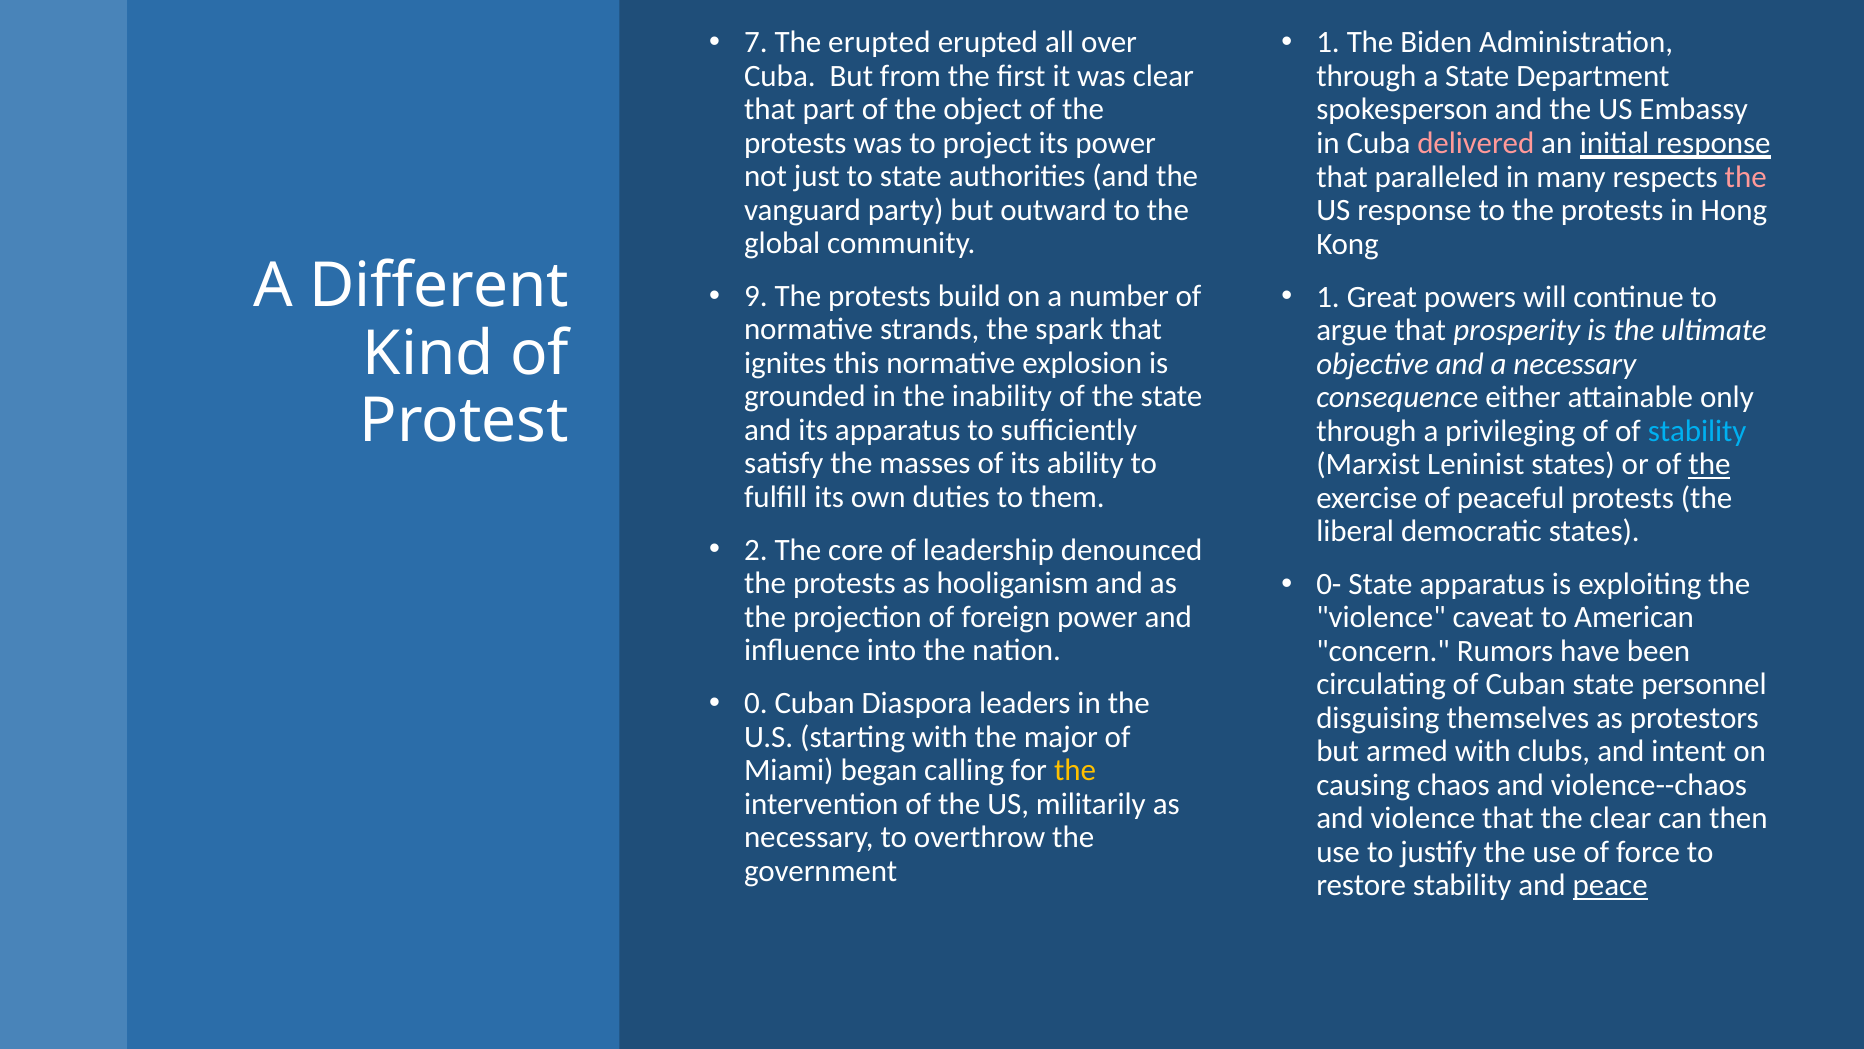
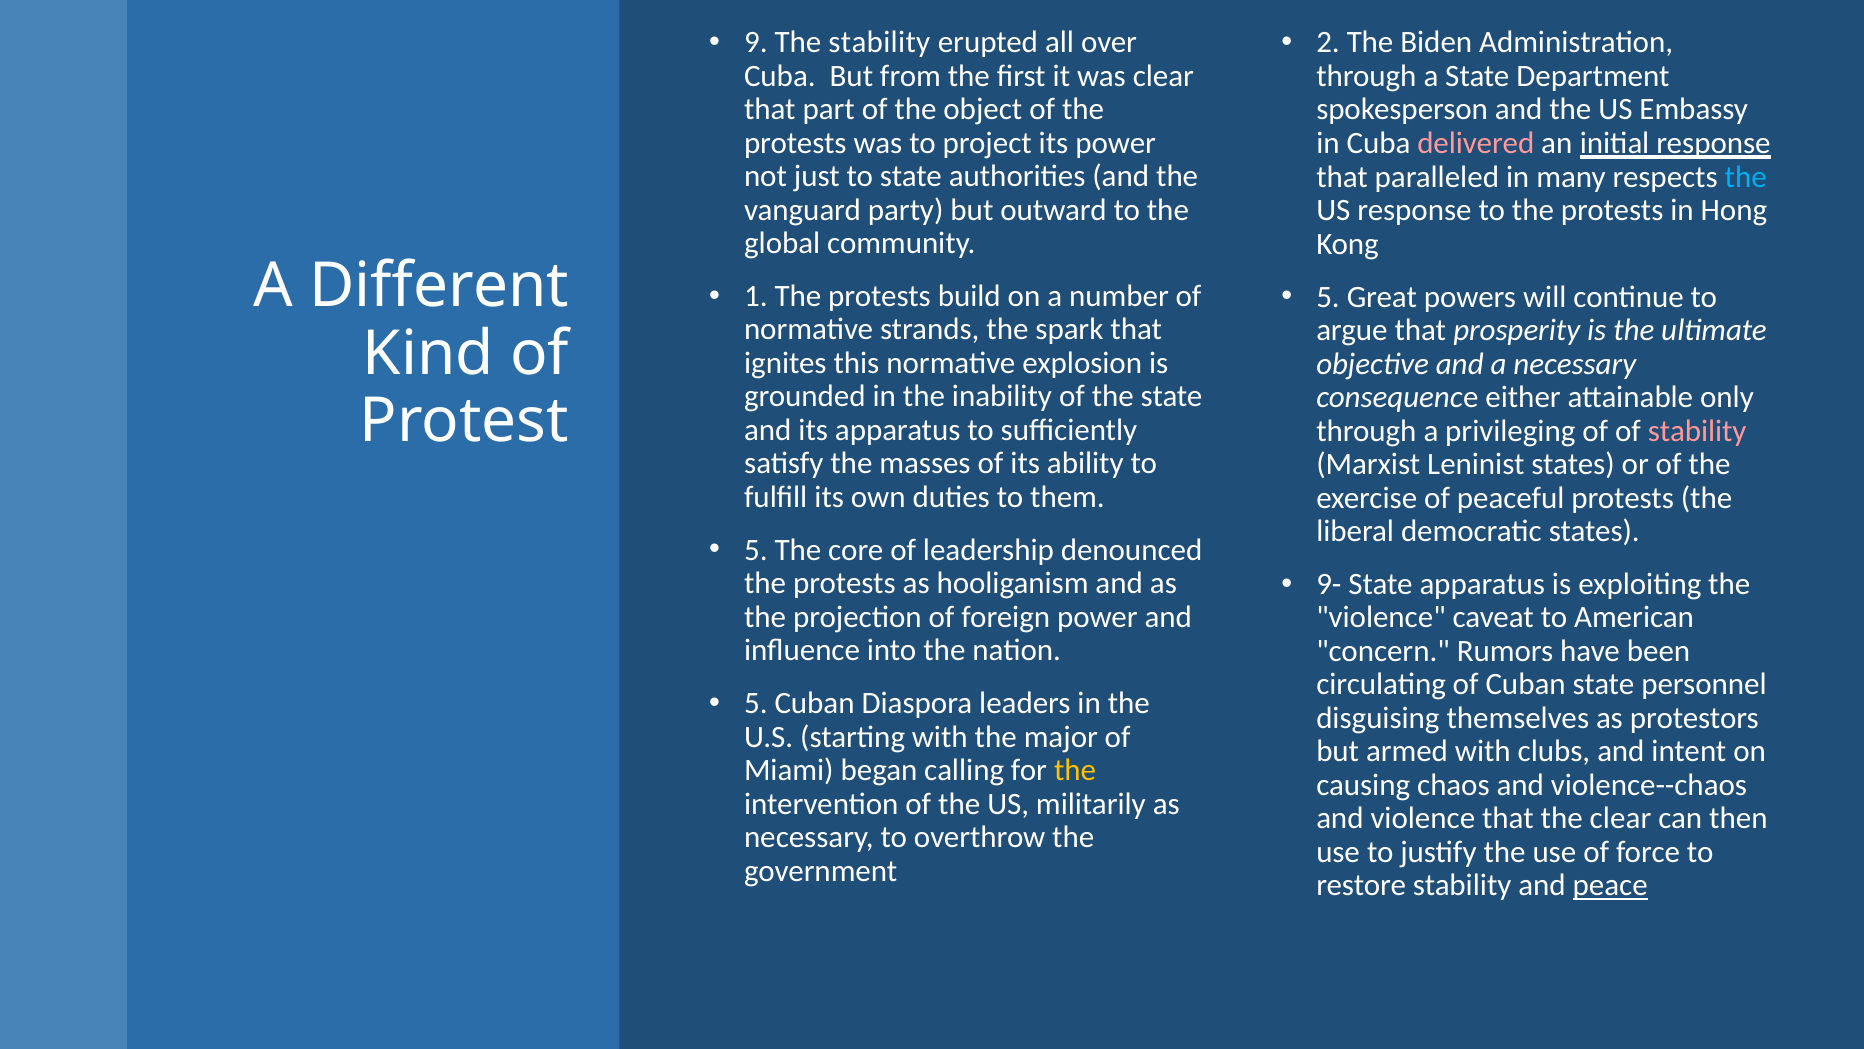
7: 7 -> 9 (756, 42)
The erupted: erupted -> stability (879, 42)
1: 1 -> 2 (1328, 42)
the colour: pink -> light blue (1746, 177)
9: 9 -> 1 (756, 296)
1: 1 -> 5 (1328, 297)
stability colour: light blue -> pink (1697, 431)
the underline: present -> none (1709, 464)
2: 2 -> 5 (756, 550)
0-: 0- -> 9- (1329, 584)
0: 0 -> 5 (756, 703)
